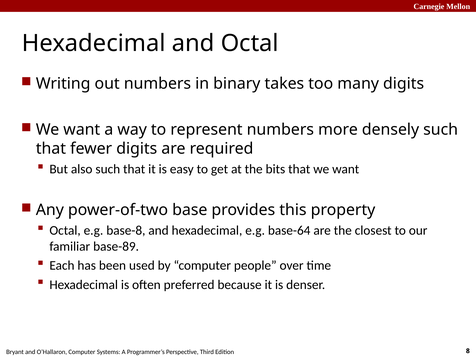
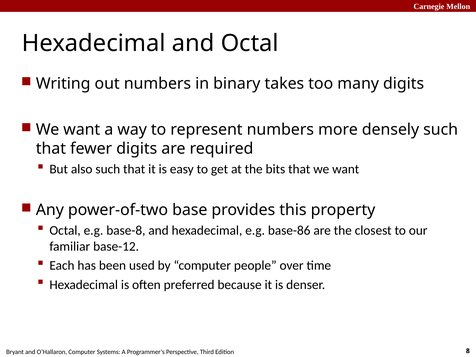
base-64: base-64 -> base-86 (289, 231)
base-89: base-89 -> base-12 (116, 246)
